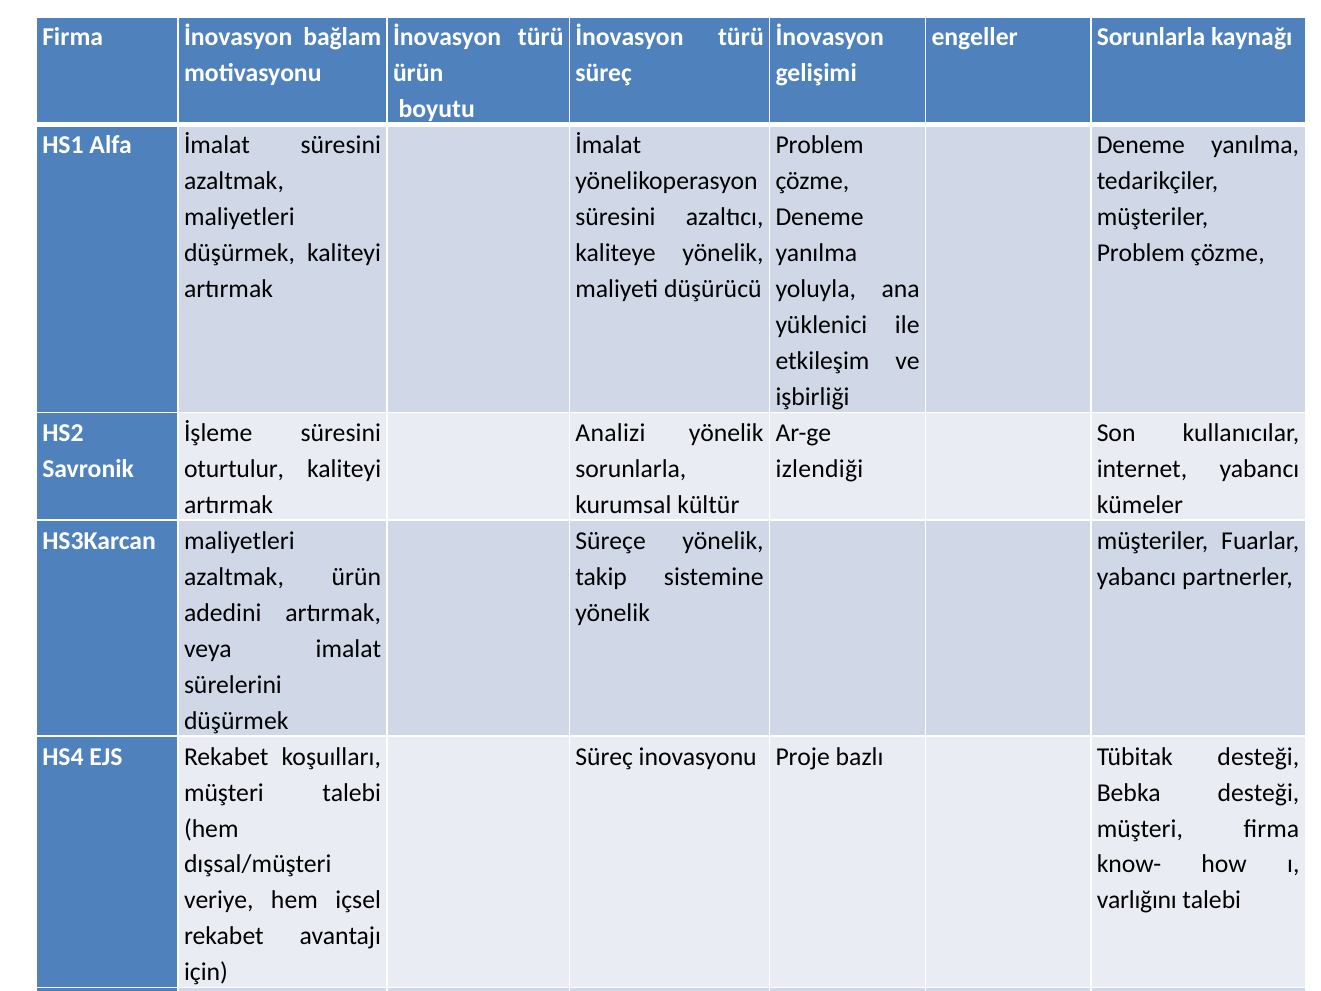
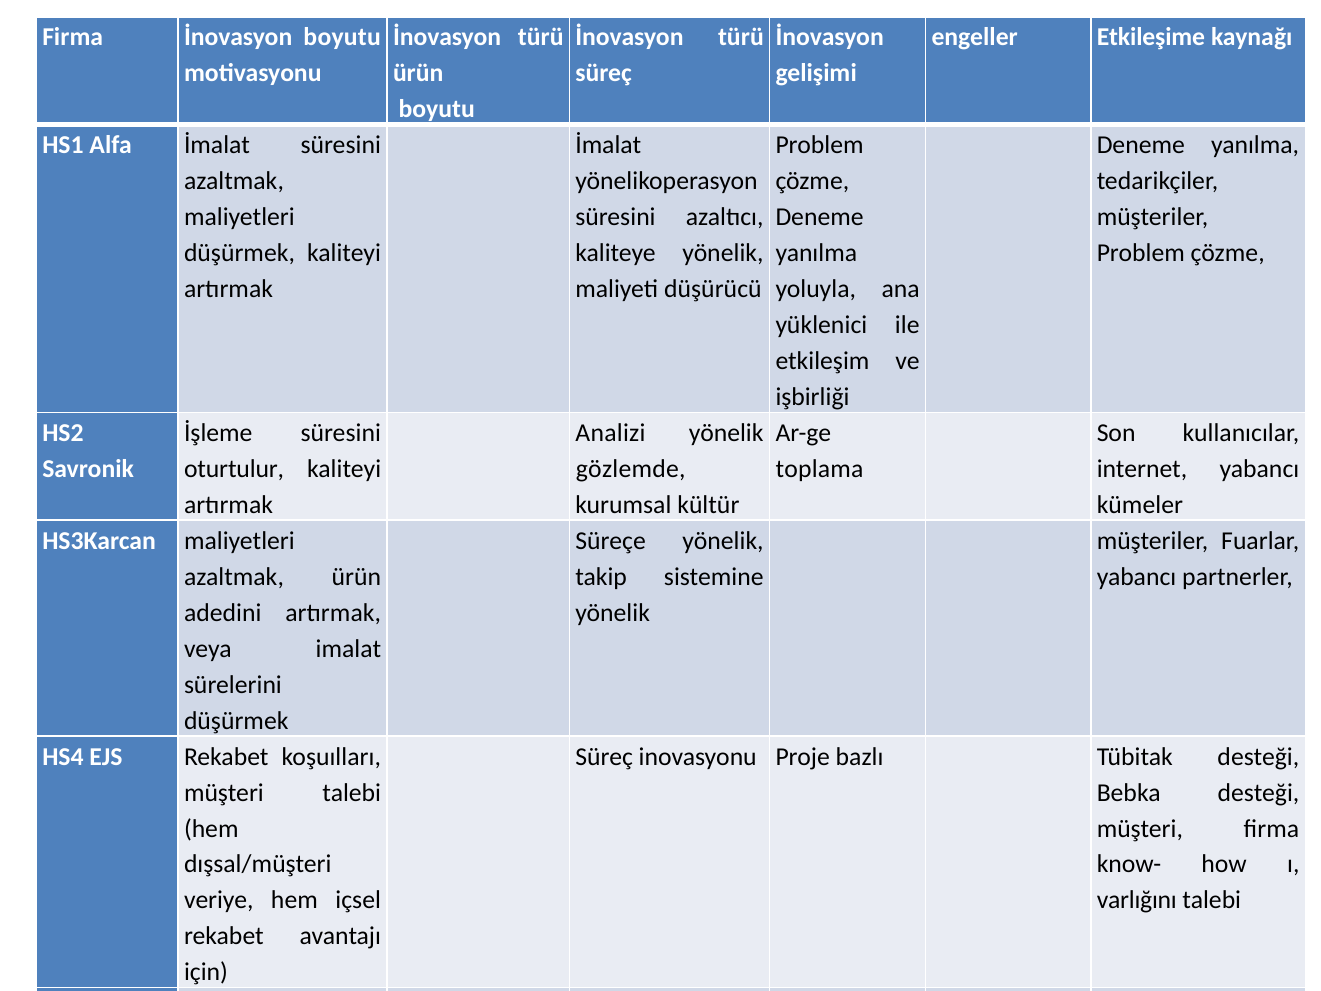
İnovasyon bağlam: bağlam -> boyutu (342, 37)
engeller Sorunlarla: Sorunlarla -> Etkileşime (1151, 37)
sorunlarla: sorunlarla -> gözlemde (631, 469)
izlendiği: izlendiği -> toplama (819, 469)
